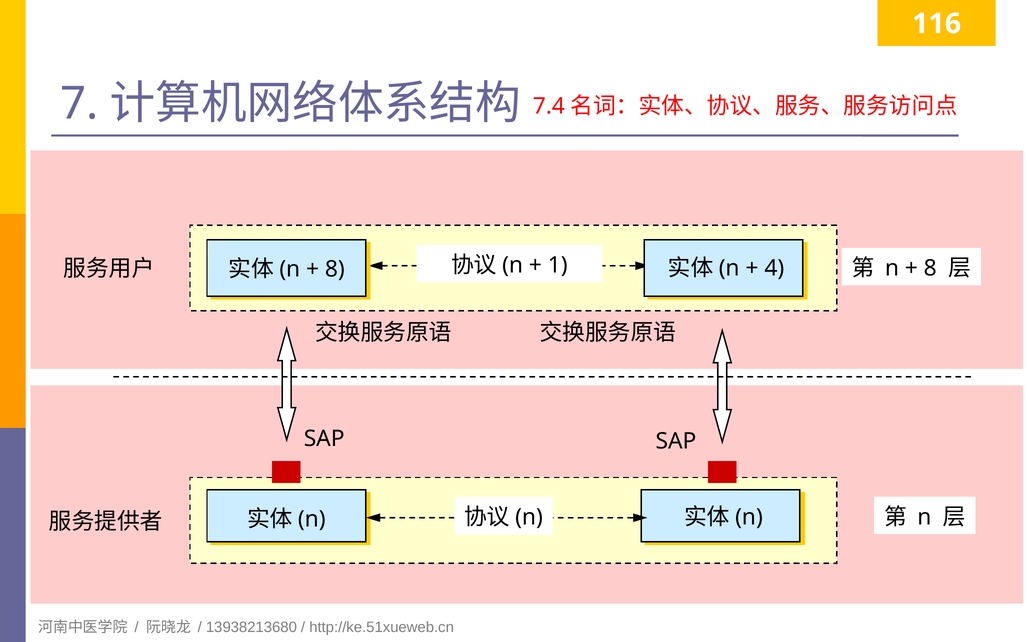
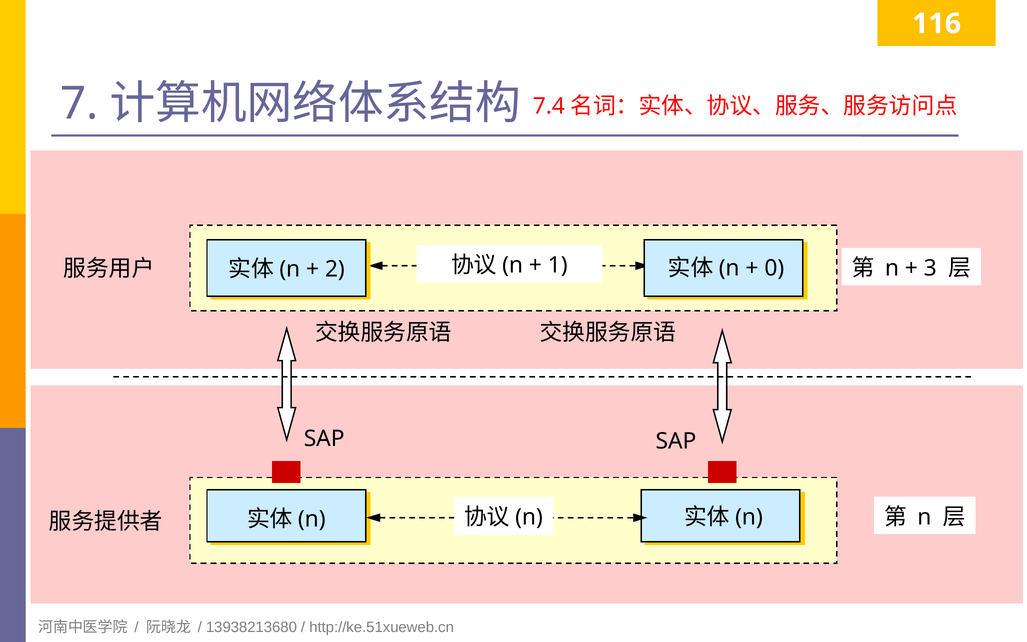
4: 4 -> 0 (774, 268)
8: 8 -> 3 (930, 268)
8: 8 -> 2 (335, 269)
